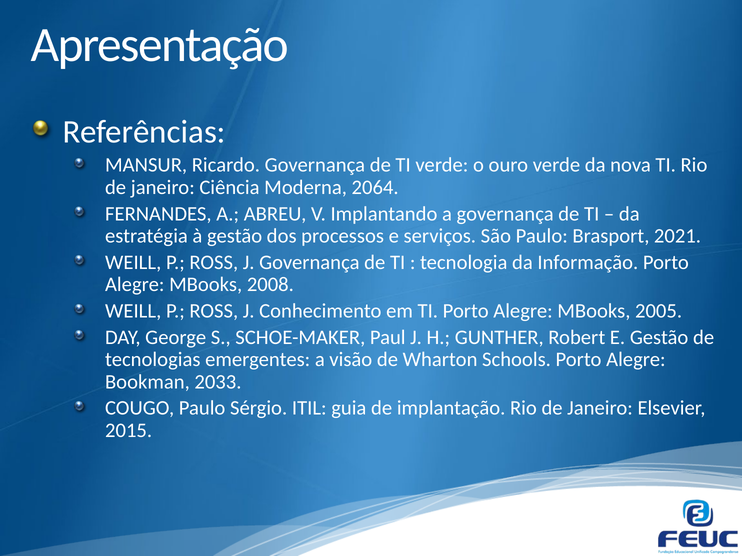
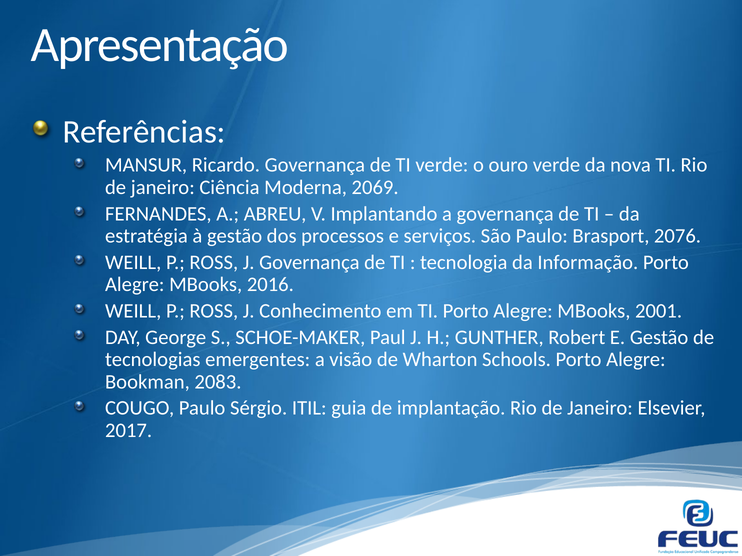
2064: 2064 -> 2069 (375, 188)
2021: 2021 -> 2076 (678, 236)
2008: 2008 -> 2016 (270, 285)
2005: 2005 -> 2001 (659, 311)
2033: 2033 -> 2083 (218, 382)
2015: 2015 -> 2017 (129, 431)
